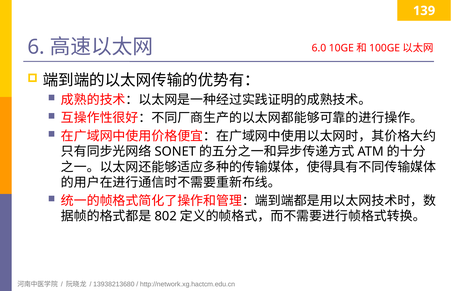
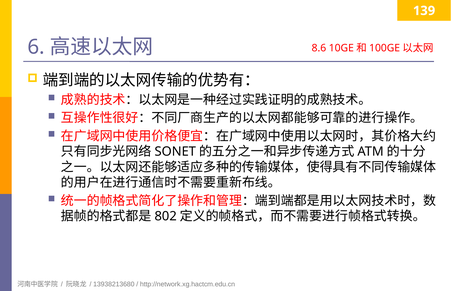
6.0: 6.0 -> 8.6 (319, 48)
